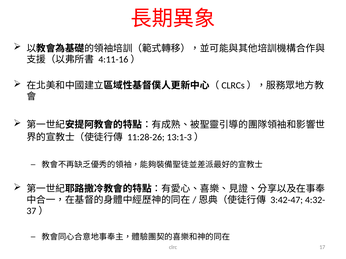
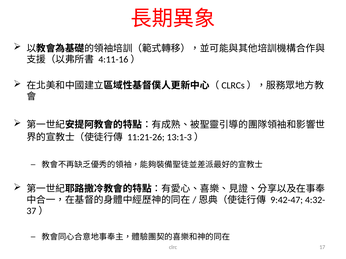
11:28-26: 11:28-26 -> 11:21-26 (146, 137)
3:42-47: 3:42-47 -> 9:42-47 (287, 200)
